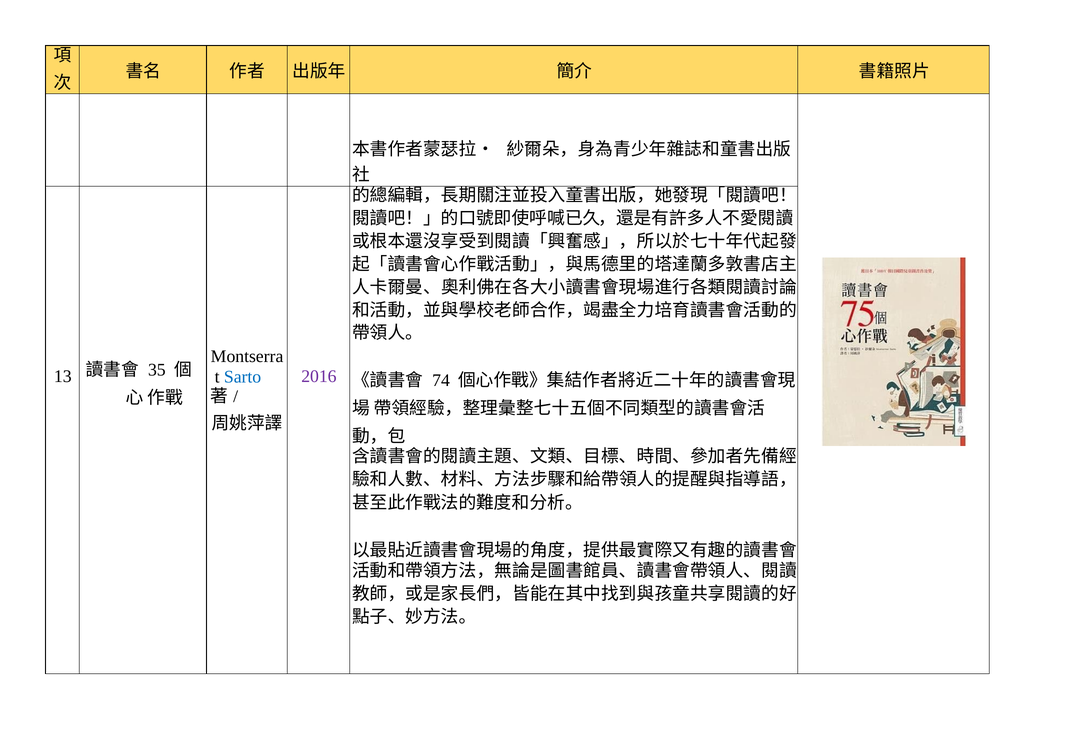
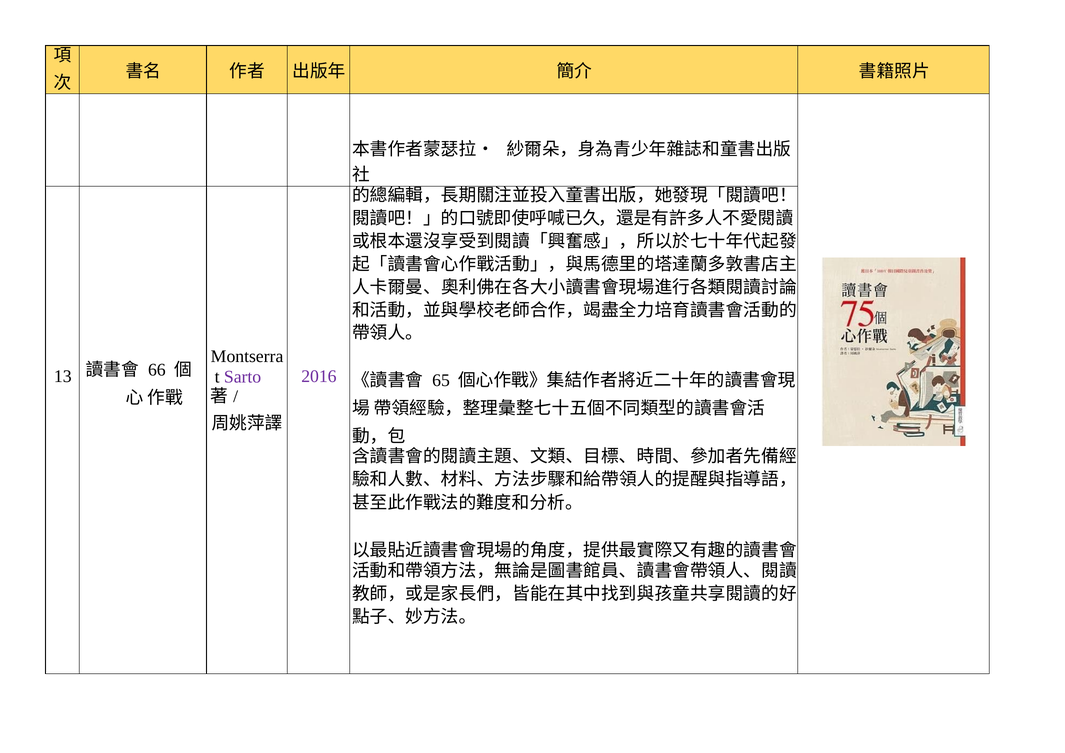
35: 35 -> 66 (157, 370)
74: 74 -> 65 (441, 381)
Sarto colour: blue -> purple (243, 377)
